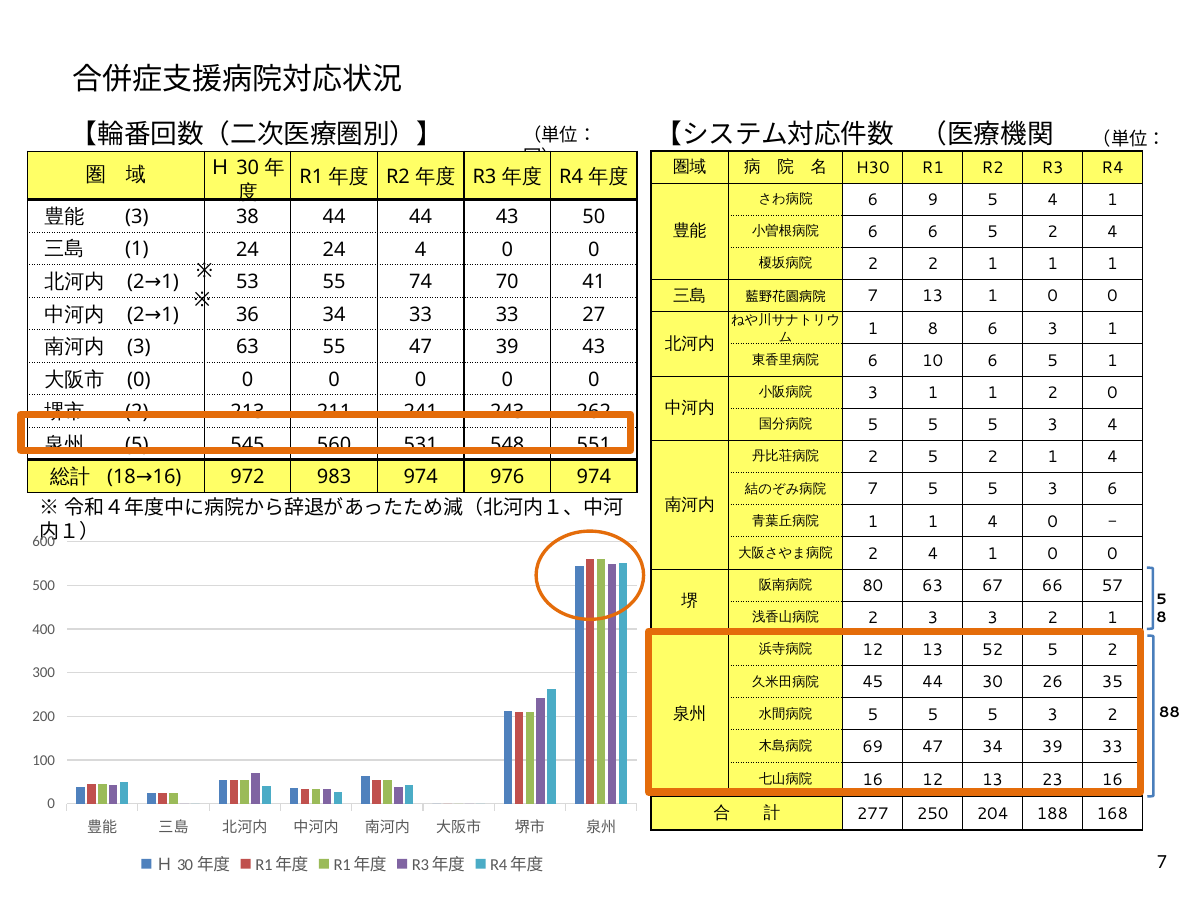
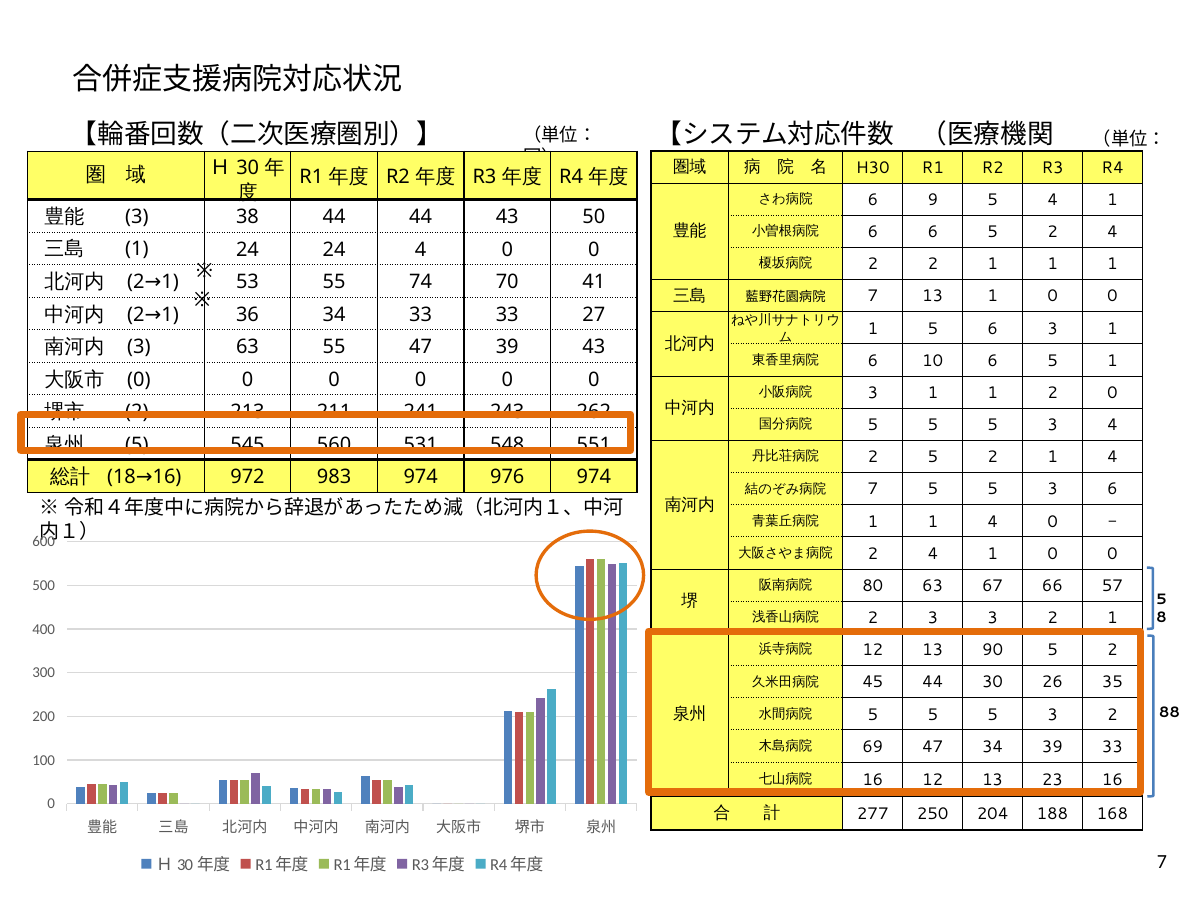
1 8: 8 -> 5 (933, 329)
52: 52 -> 90 (993, 650)
